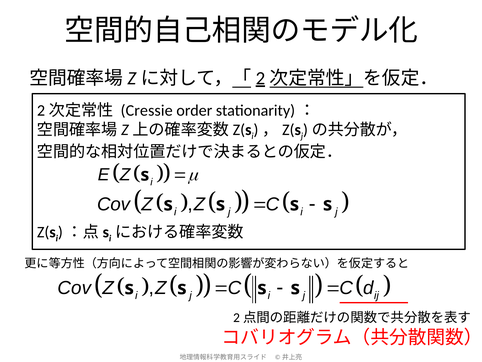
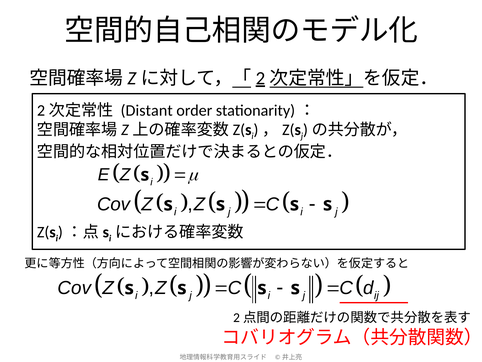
Cressie: Cressie -> Distant (147, 110)
